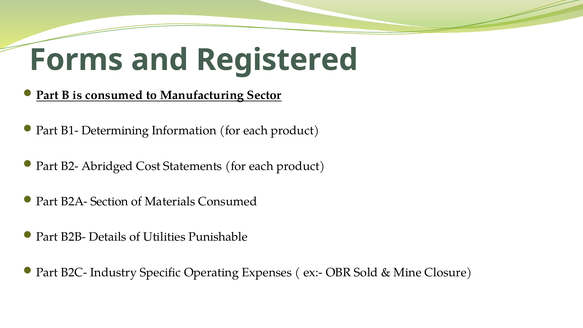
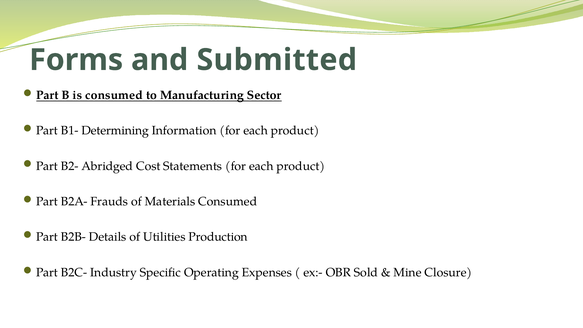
Registered: Registered -> Submitted (277, 60)
Section: Section -> Frauds (109, 201)
Punishable: Punishable -> Production (218, 237)
